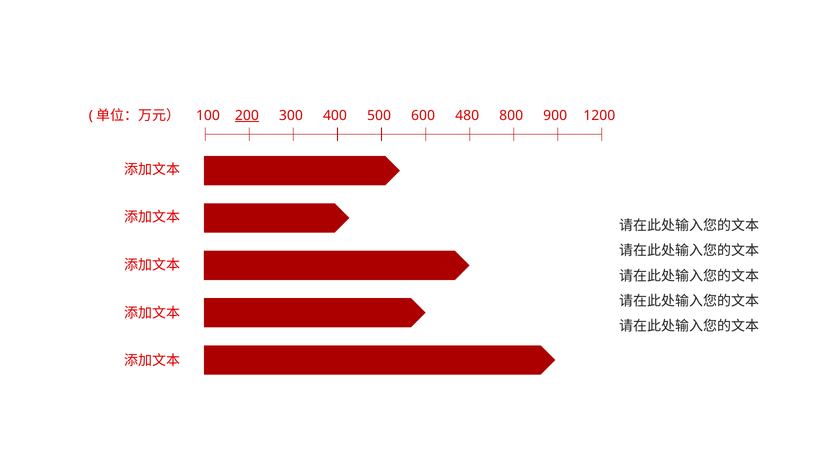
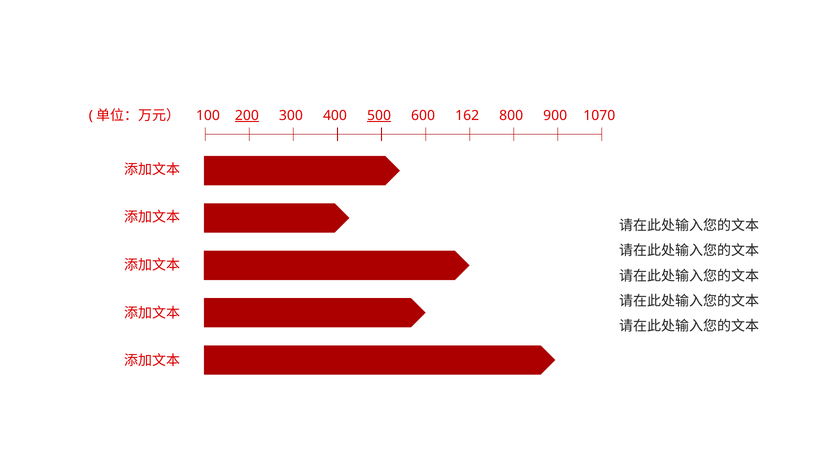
500 underline: none -> present (379, 116)
480: 480 -> 162 (467, 116)
1200: 1200 -> 1070 (599, 116)
